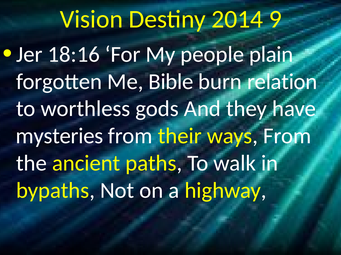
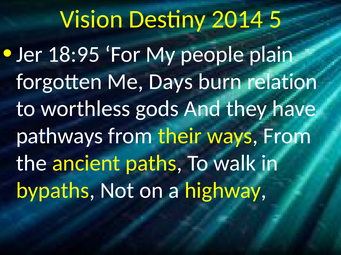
9: 9 -> 5 (275, 19)
18:16: 18:16 -> 18:95 (74, 54)
Bible: Bible -> Days (171, 82)
mysteries: mysteries -> pathways (60, 136)
